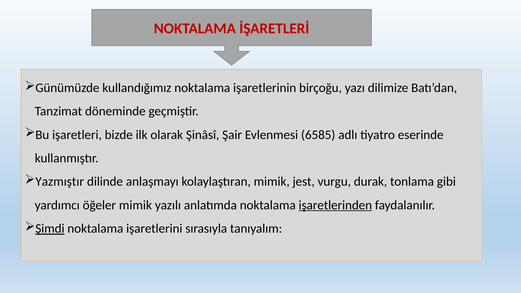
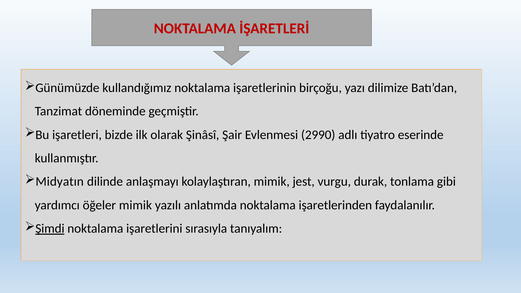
6585: 6585 -> 2990 (318, 135)
Yazmıştır: Yazmıştır -> Midyatın (60, 182)
işaretlerinden underline: present -> none (335, 205)
